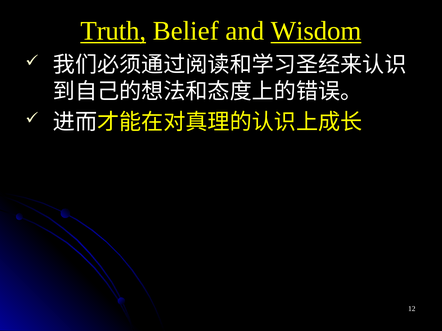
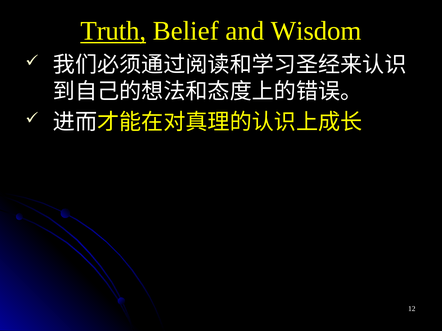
Wisdom underline: present -> none (316, 31)
